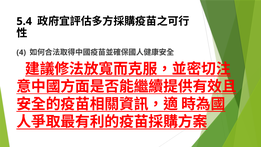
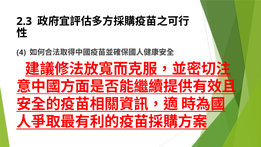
5.4: 5.4 -> 2.3 (24, 21)
